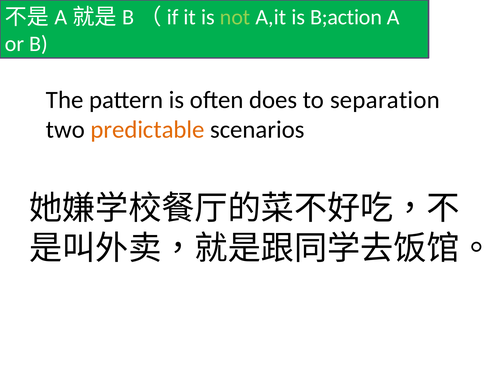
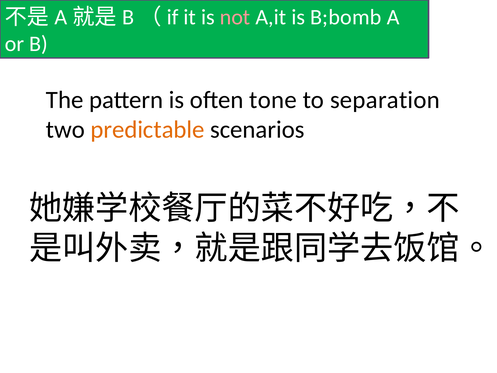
not colour: light green -> pink (235, 17)
B;action: B;action -> B;bomb (346, 17)
does: does -> tone (273, 100)
